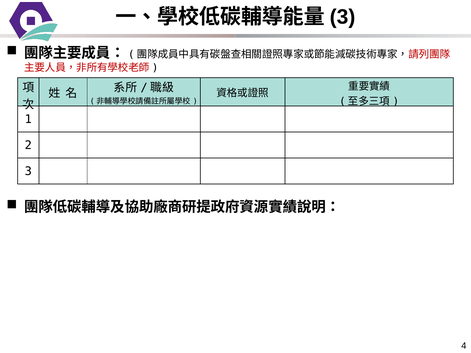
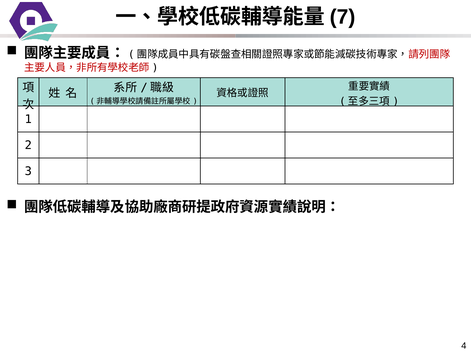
3: 3 -> 7 (343, 17)
